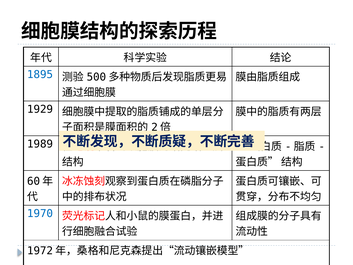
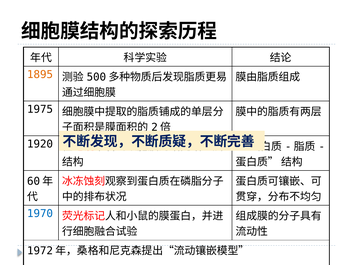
1895 colour: blue -> orange (40, 74)
1929: 1929 -> 1975 (40, 109)
1989: 1989 -> 1920 (40, 144)
